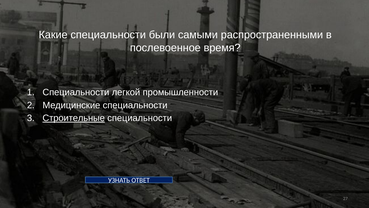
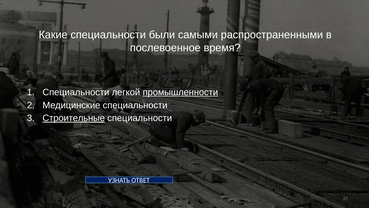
промышленности underline: none -> present (180, 92)
